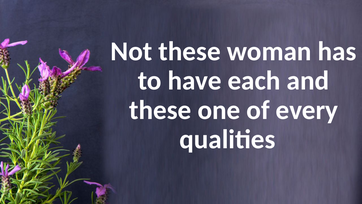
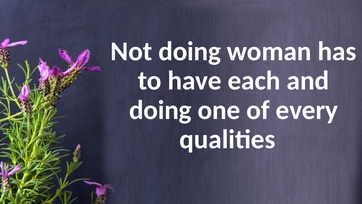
Not these: these -> doing (190, 51)
these: these -> doing (160, 110)
